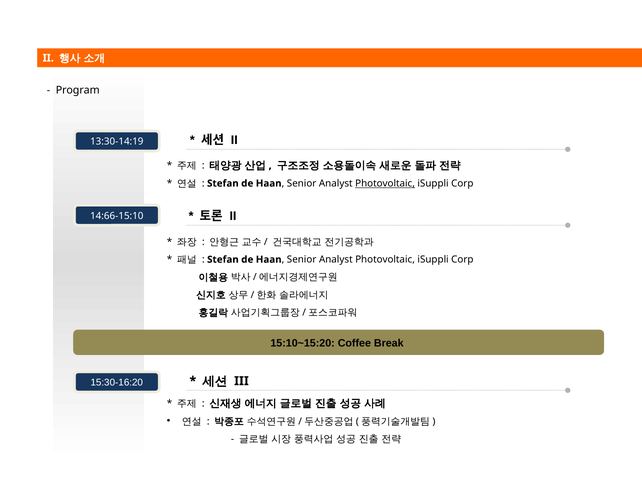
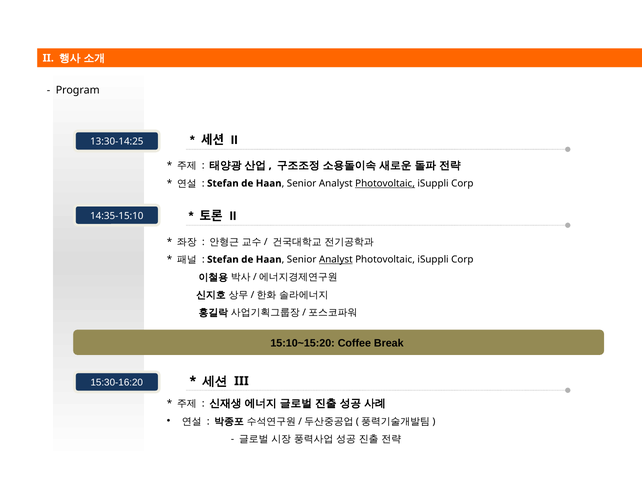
13:30-14:19: 13:30-14:19 -> 13:30-14:25 (117, 142)
14:66-15:10: 14:66-15:10 -> 14:35-15:10 (117, 216)
Analyst underline: none -> present (336, 260)
